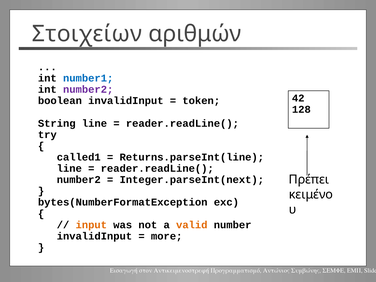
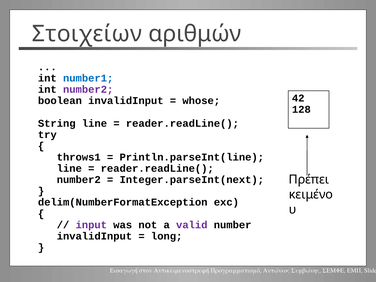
token: token -> whose (201, 101)
called1: called1 -> throws1 (79, 157)
Returns.parseInt(line: Returns.parseInt(line -> Println.parseInt(line (192, 157)
bytes(NumberFormatException: bytes(NumberFormatException -> delim(NumberFormatException (123, 202)
input colour: orange -> purple (91, 225)
valid colour: orange -> purple (192, 225)
more: more -> long (167, 236)
